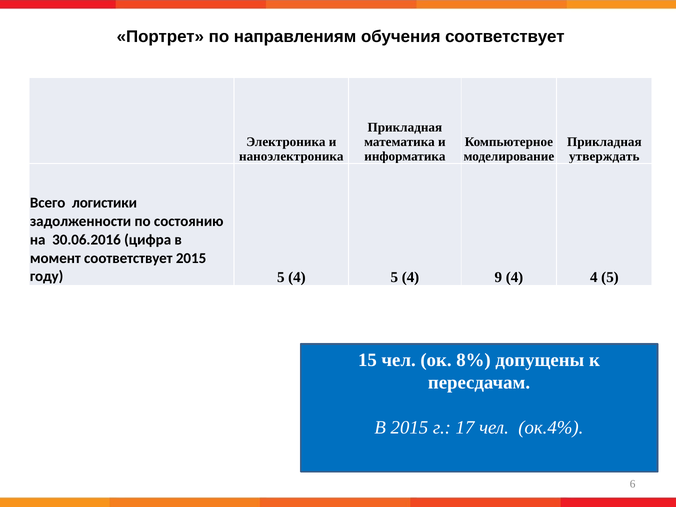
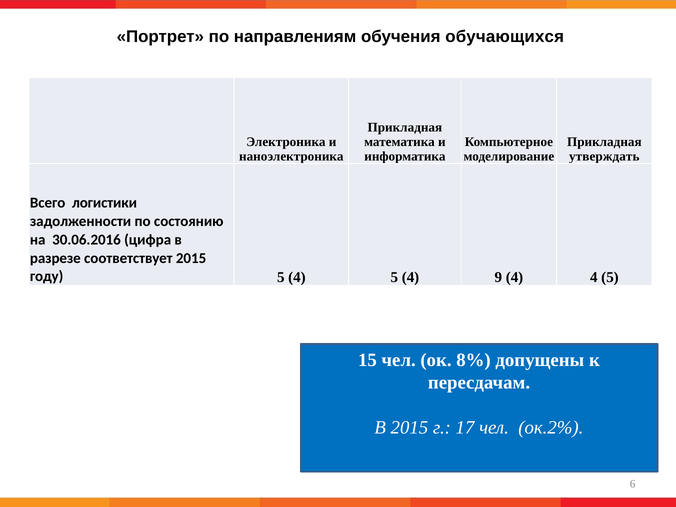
обучения соответствует: соответствует -> обучающихся (505, 37)
момент: момент -> разрезе (55, 258)
ок.4%: ок.4% -> ок.2% (551, 428)
